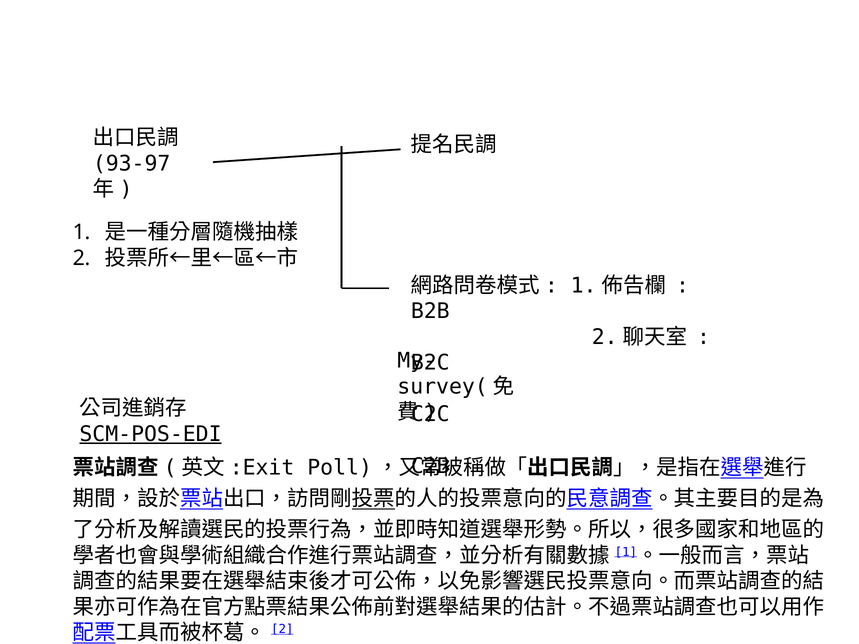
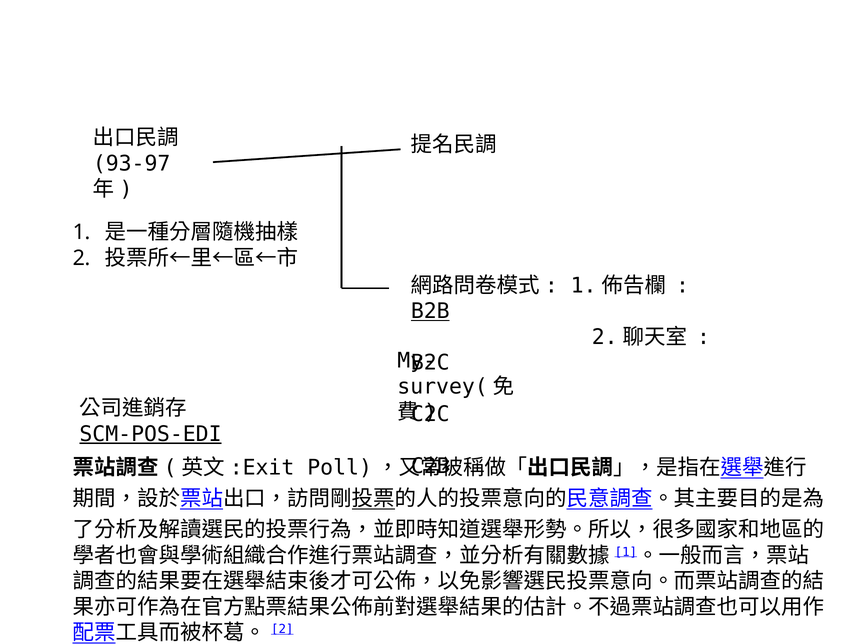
B2B underline: none -> present (430, 311)
